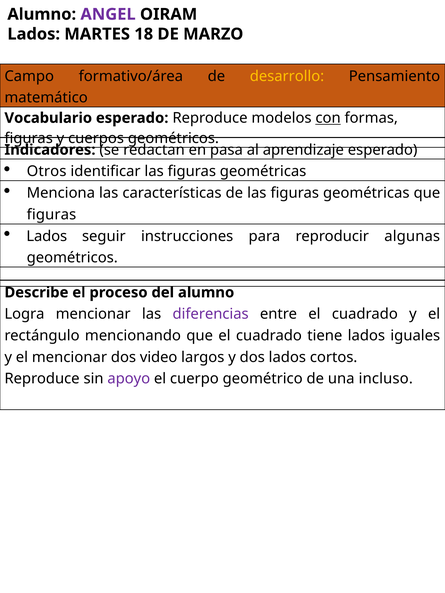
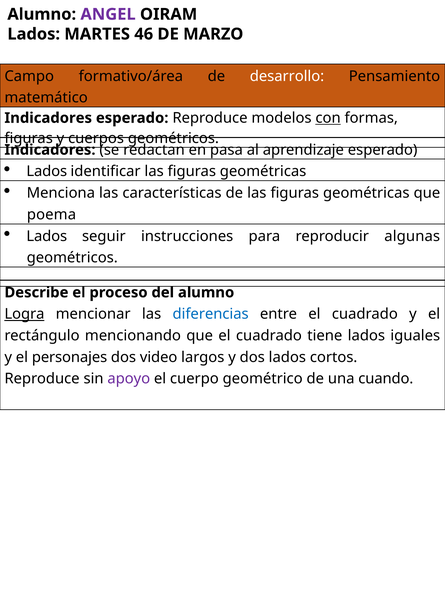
18: 18 -> 46 (144, 34)
desarrollo colour: yellow -> white (287, 76)
Vocabulario: Vocabulario -> Indicadores (48, 118)
Otros: Otros -> Lados (47, 172)
figuras: figuras -> poema (51, 215)
Logra underline: none -> present (24, 314)
diferencias colour: purple -> blue (211, 314)
el mencionar: mencionar -> personajes (70, 357)
incluso: incluso -> cuando (386, 379)
